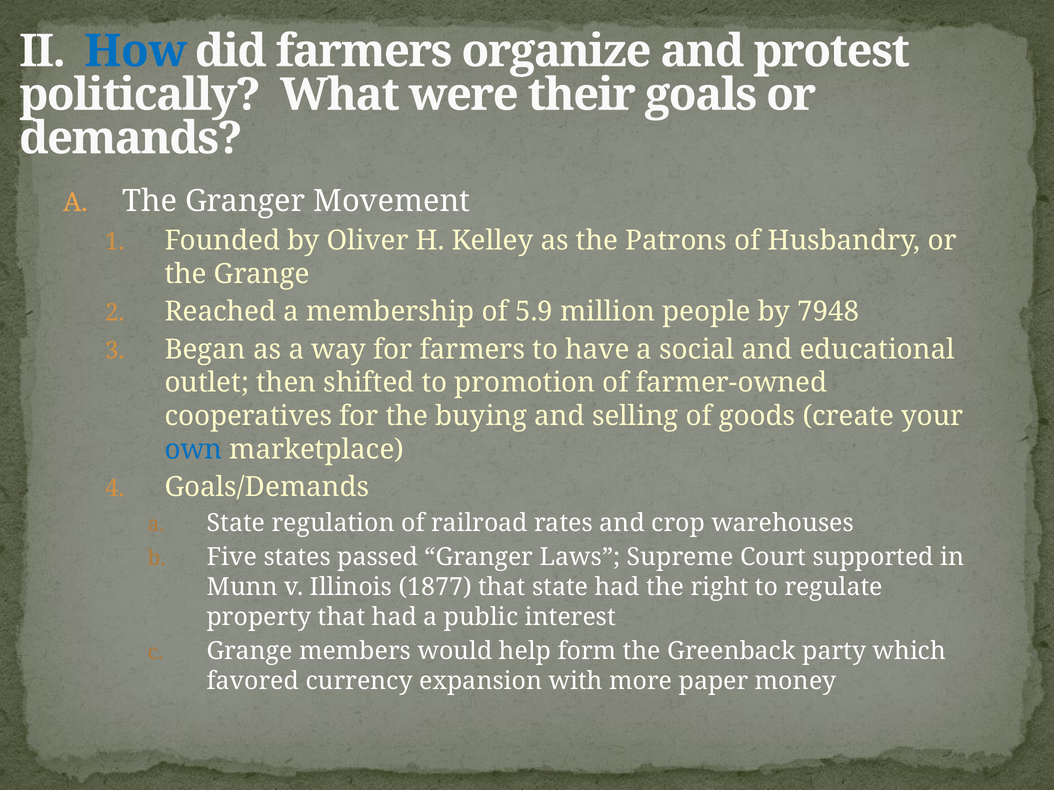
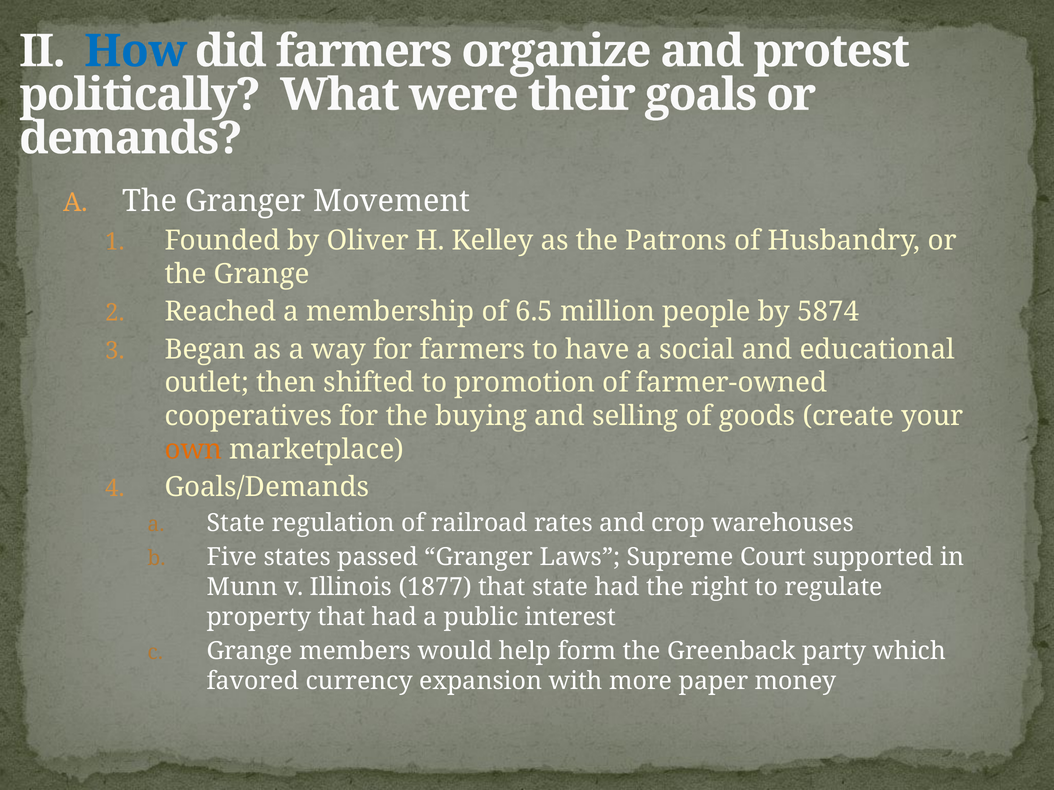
5.9: 5.9 -> 6.5 (534, 312)
7948: 7948 -> 5874 (828, 312)
own colour: blue -> orange (193, 450)
